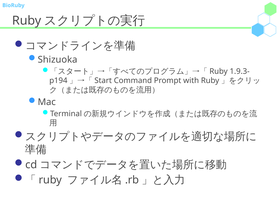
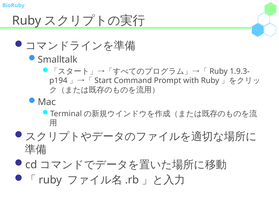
Shizuoka: Shizuoka -> Smalltalk (58, 60)
